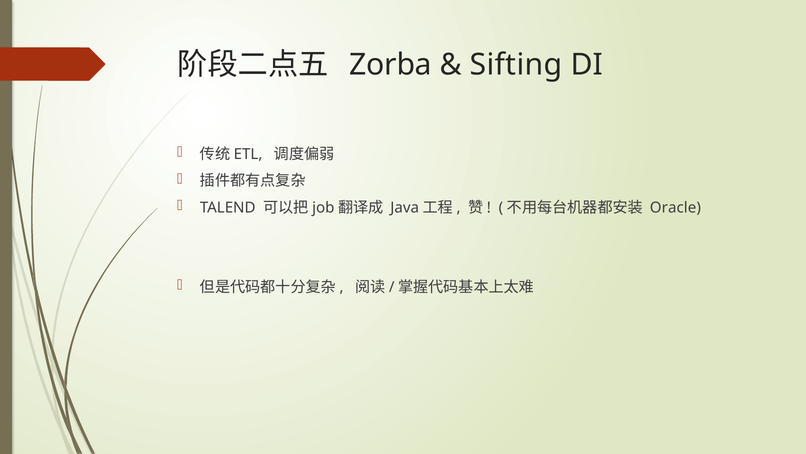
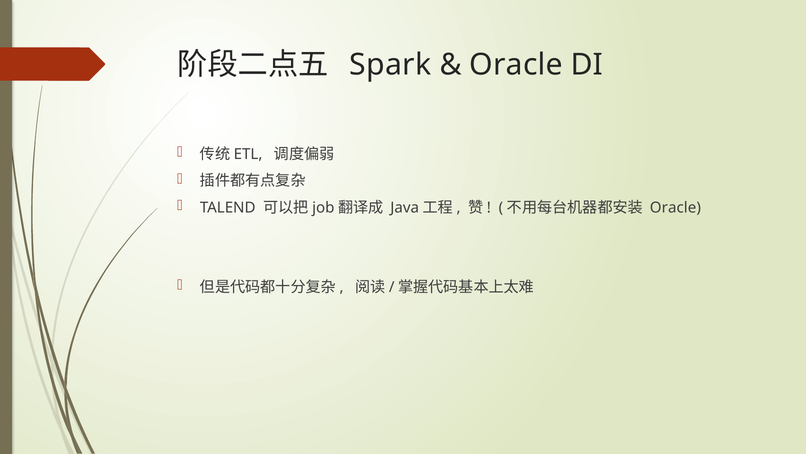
Zorba: Zorba -> Spark (390, 65)
Sifting: Sifting -> Oracle (516, 65)
